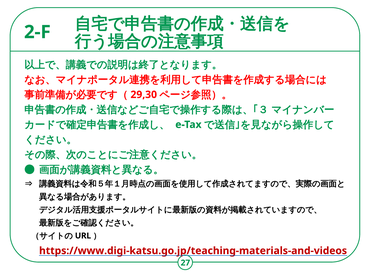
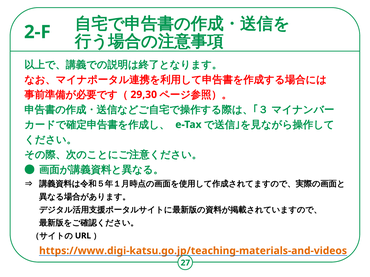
https://www.digi-katsu.go.jp/teaching-materials-and-videos colour: red -> orange (193, 251)
